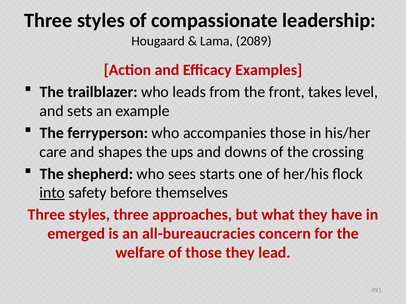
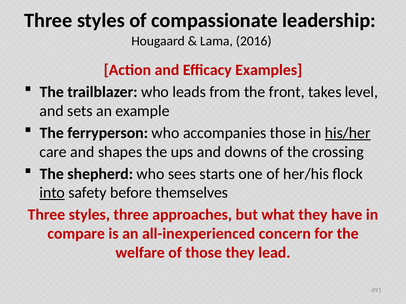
2089: 2089 -> 2016 (254, 41)
his/her underline: none -> present (348, 133)
emerged: emerged -> compare (76, 234)
all-bureaucracies: all-bureaucracies -> all-inexperienced (199, 234)
